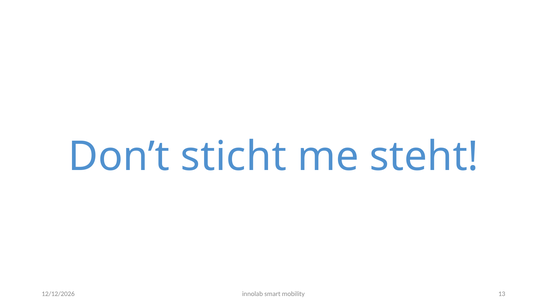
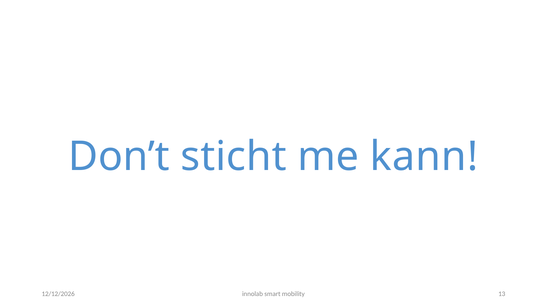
steht: steht -> kann (424, 156)
